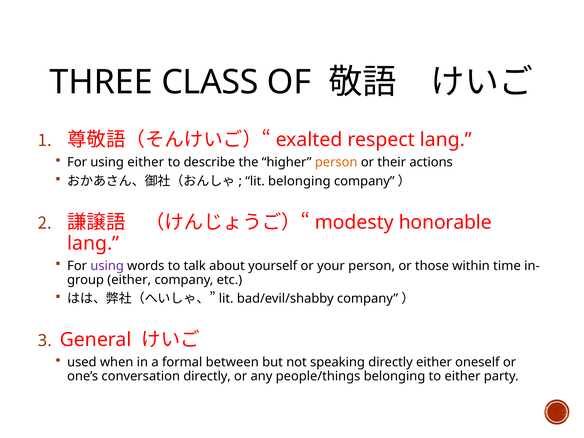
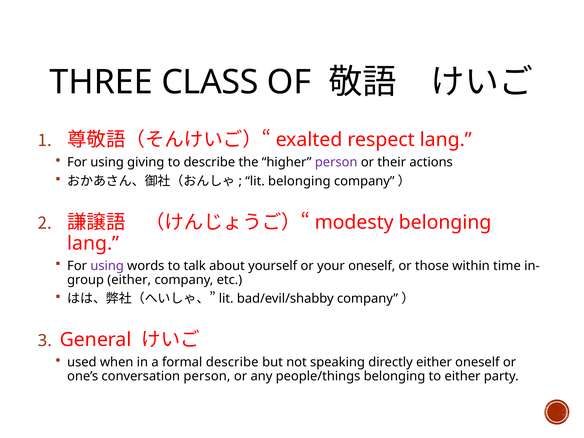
using either: either -> giving (146, 162)
person colour: orange -> purple (336, 162)
honorable: honorable -> belonging (445, 222)
your person: person -> oneself (372, 266)
formal between: between -> describe (232, 362)
conversation directly: directly -> person (207, 376)
